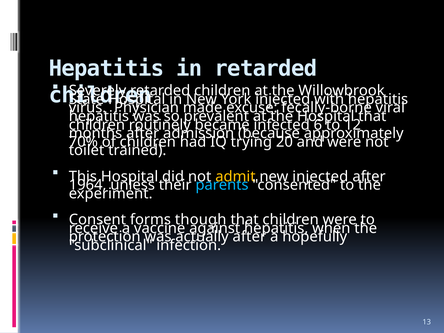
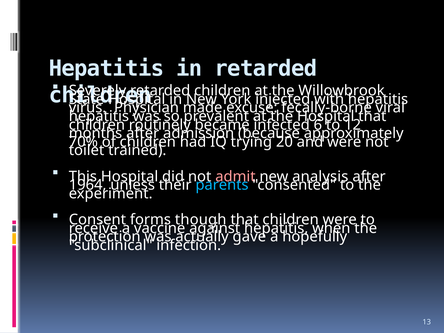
admit colour: yellow -> pink (235, 176)
injected: injected -> analysis (320, 176)
after: after -> gave (249, 237)
